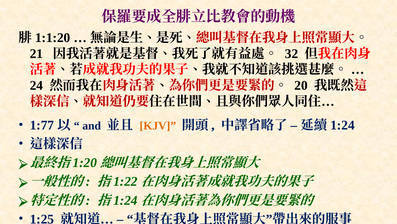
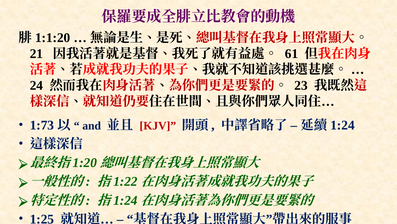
32: 32 -> 61 (292, 53)
20: 20 -> 23 (301, 85)
1:77: 1:77 -> 1:73 (42, 125)
KJV colour: orange -> red (158, 125)
